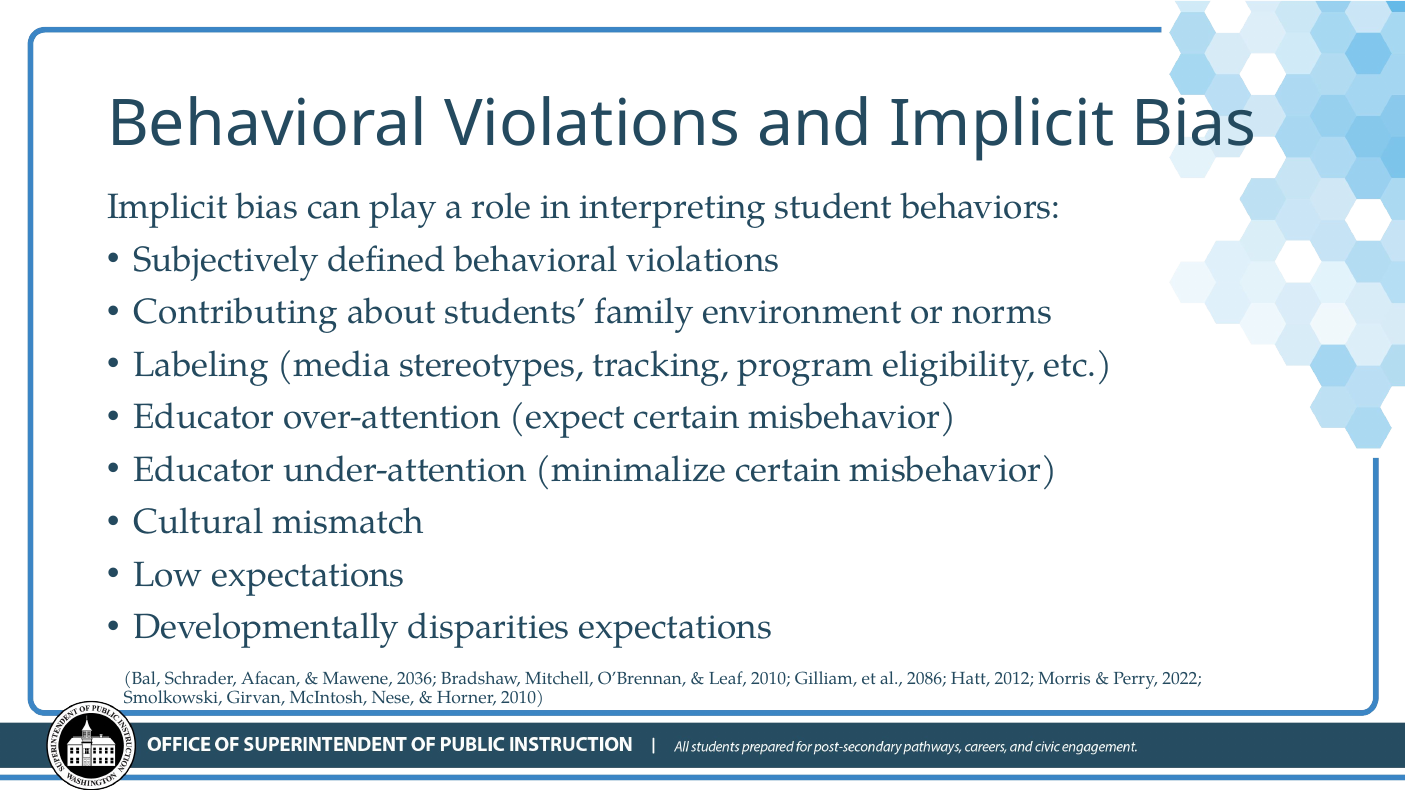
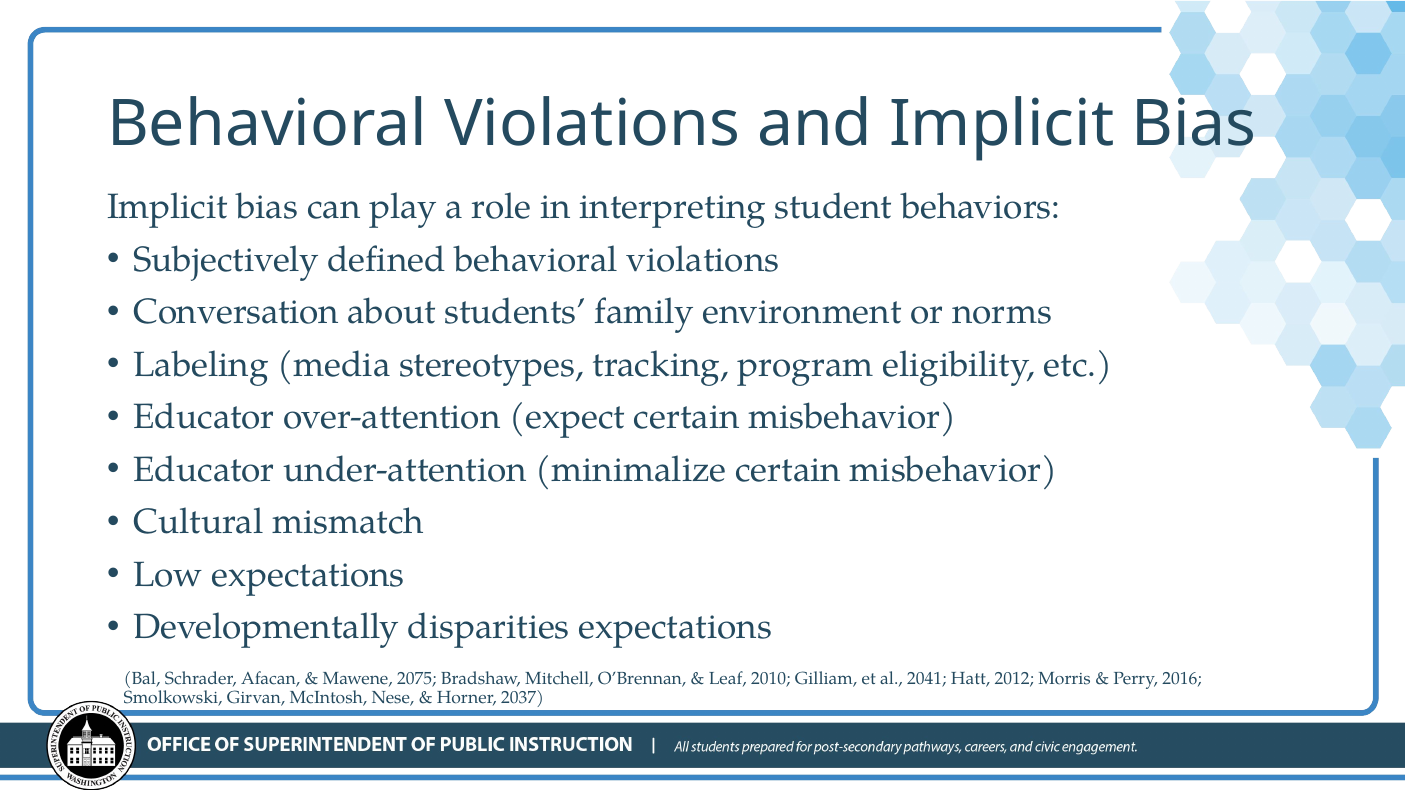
Contributing: Contributing -> Conversation (236, 312)
2036: 2036 -> 2075 (417, 679)
2086: 2086 -> 2041 (927, 679)
2022: 2022 -> 2016 (1182, 679)
Horner 2010: 2010 -> 2037 (523, 698)
